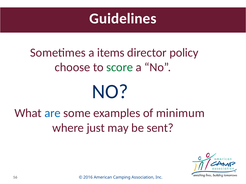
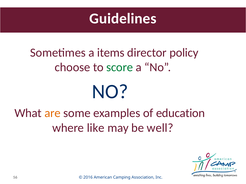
are colour: blue -> orange (53, 113)
minimum: minimum -> education (180, 113)
just: just -> like (96, 128)
sent: sent -> well (160, 128)
